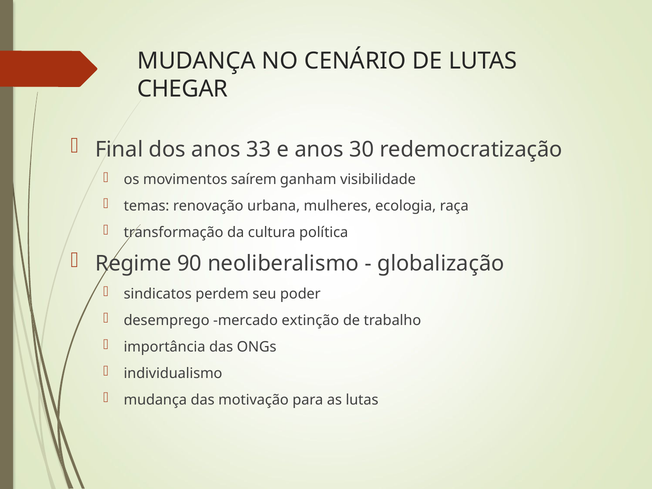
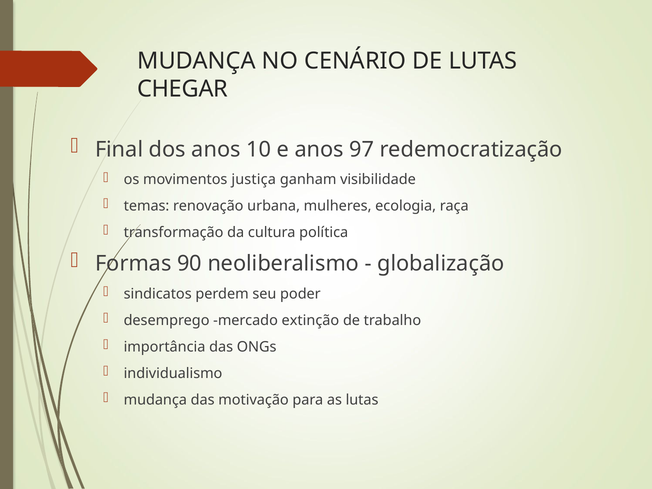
33: 33 -> 10 (259, 149)
30: 30 -> 97 (362, 149)
saírem: saírem -> justiça (254, 180)
Regime: Regime -> Formas (133, 264)
